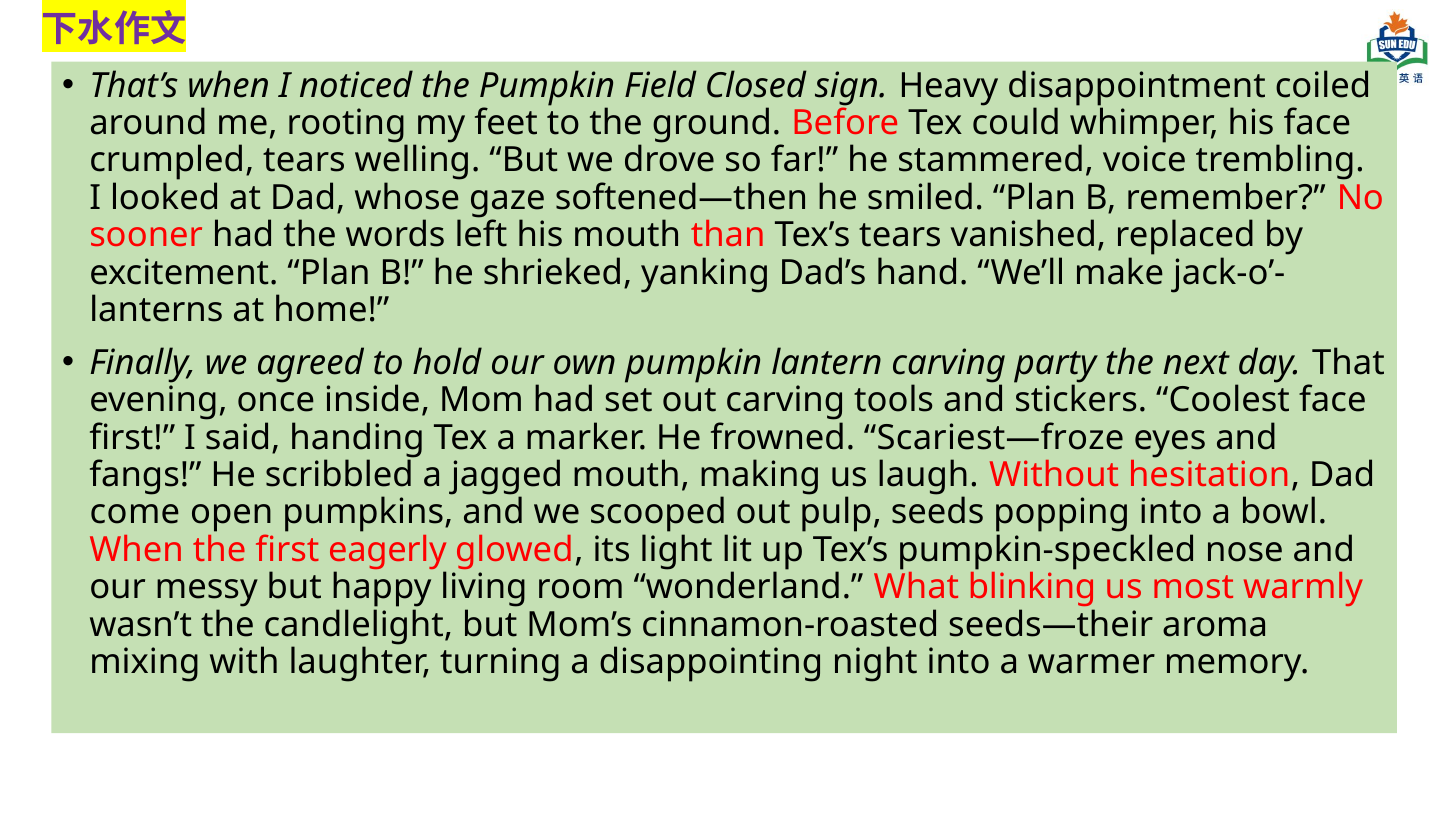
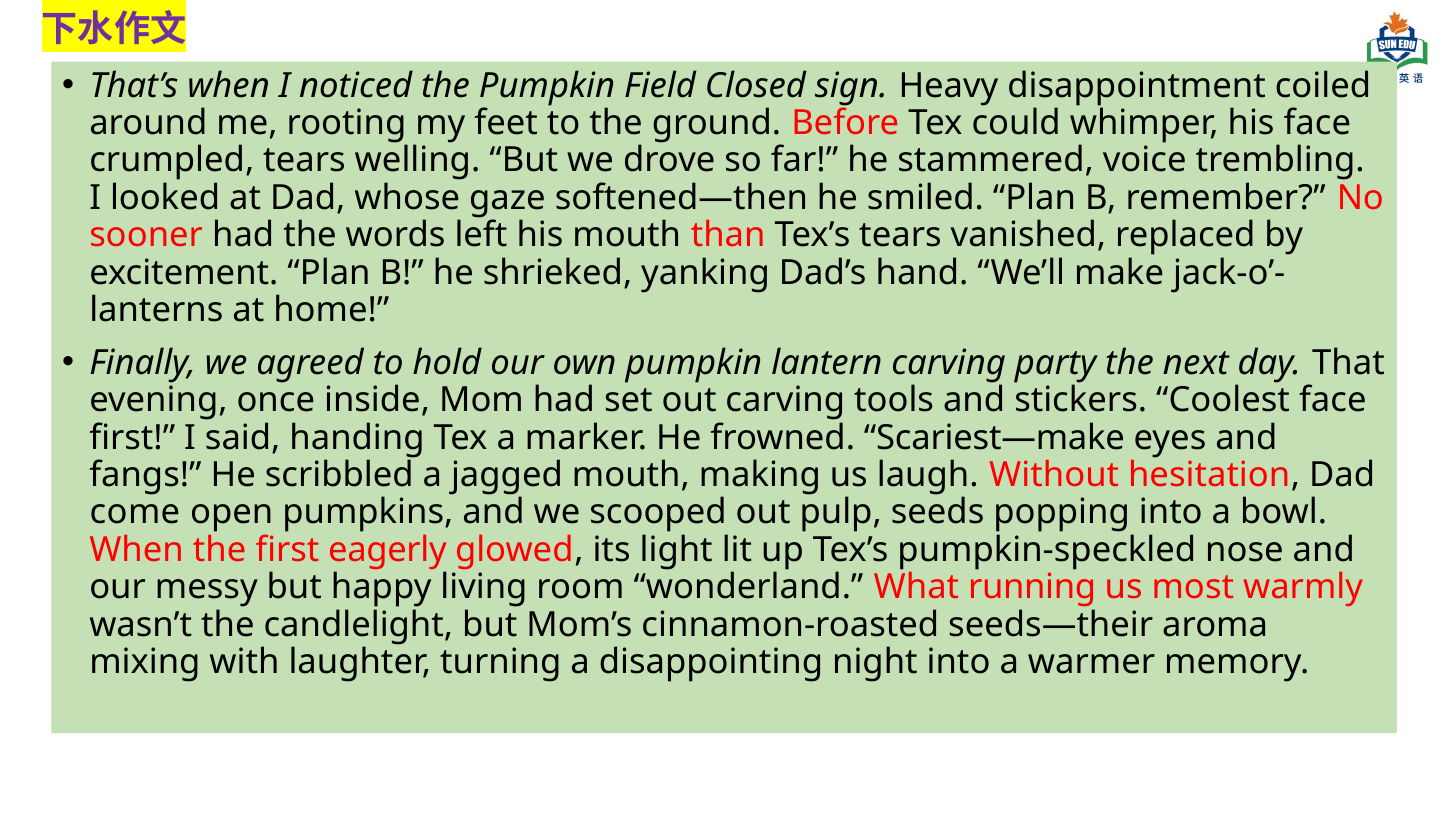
Scariest—froze: Scariest—froze -> Scariest—make (994, 437)
blinking: blinking -> running (1032, 587)
